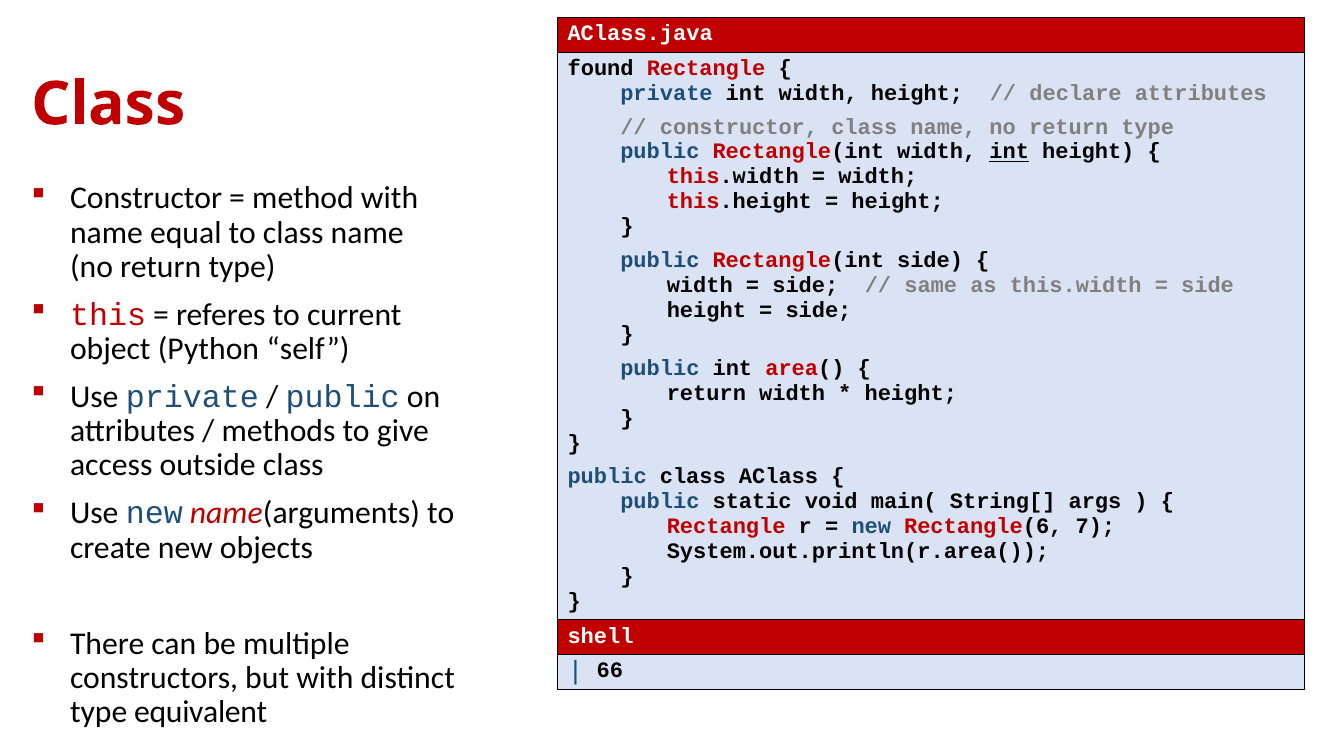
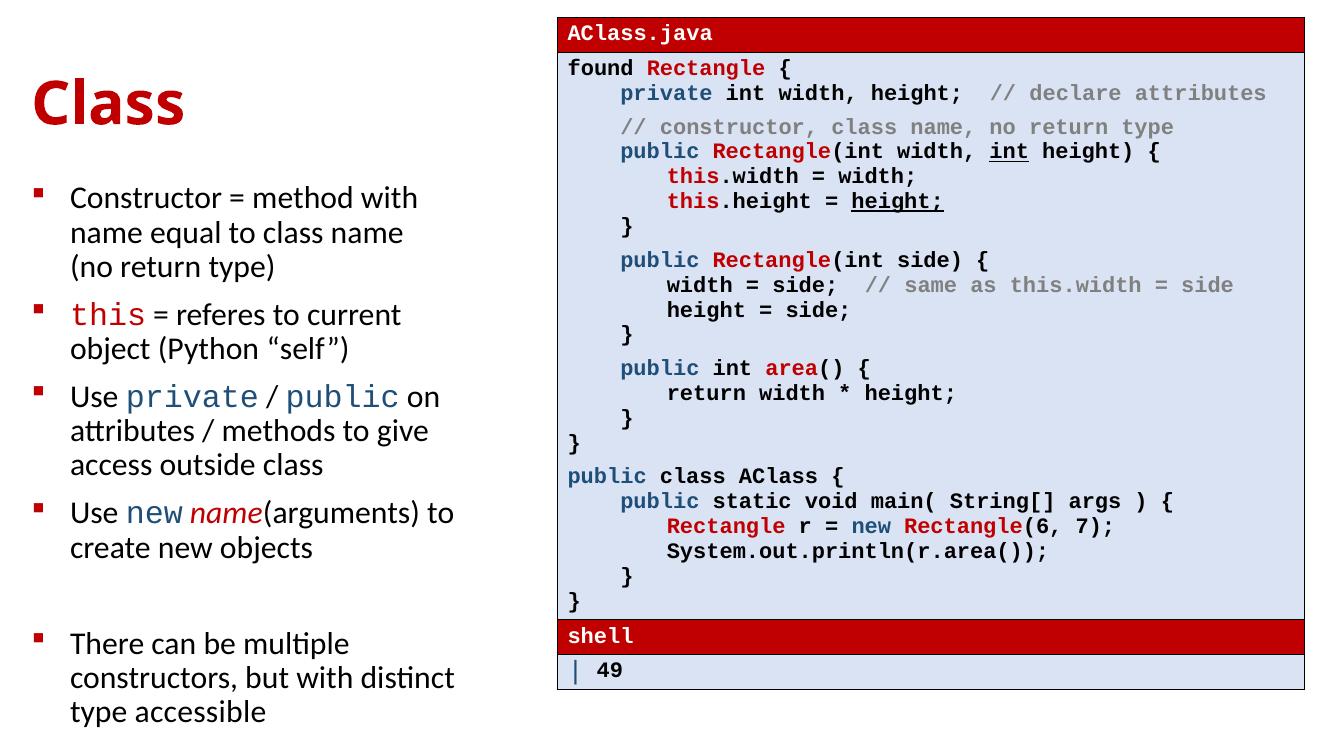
height underline: none -> present (898, 202)
66: 66 -> 49 (610, 671)
equivalent: equivalent -> accessible (200, 712)
